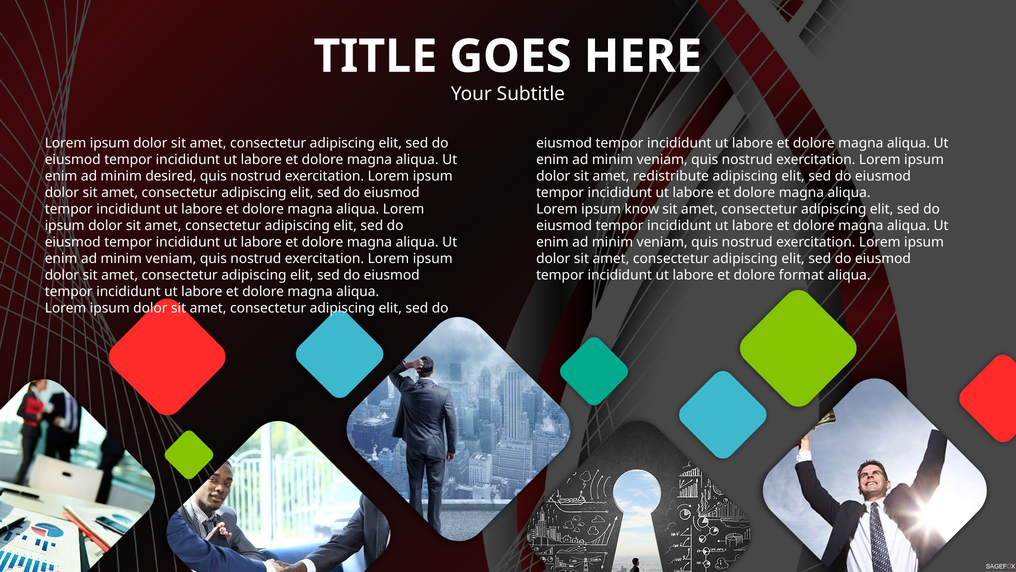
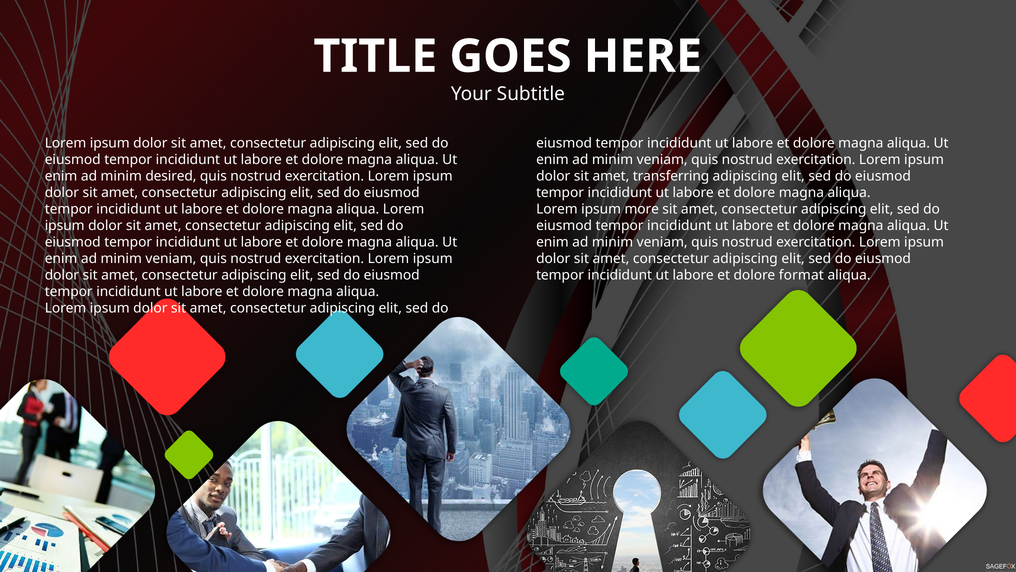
redistribute: redistribute -> transferring (671, 176)
know: know -> more (642, 209)
